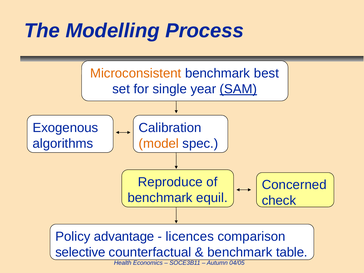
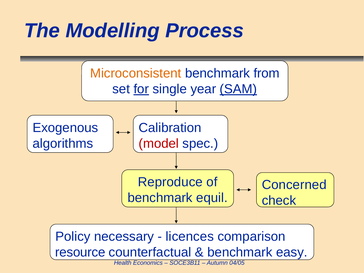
best: best -> from (267, 73)
for underline: none -> present (141, 89)
model colour: orange -> red (159, 143)
advantage: advantage -> necessary (124, 236)
selective: selective -> resource (80, 252)
table: table -> easy (292, 252)
